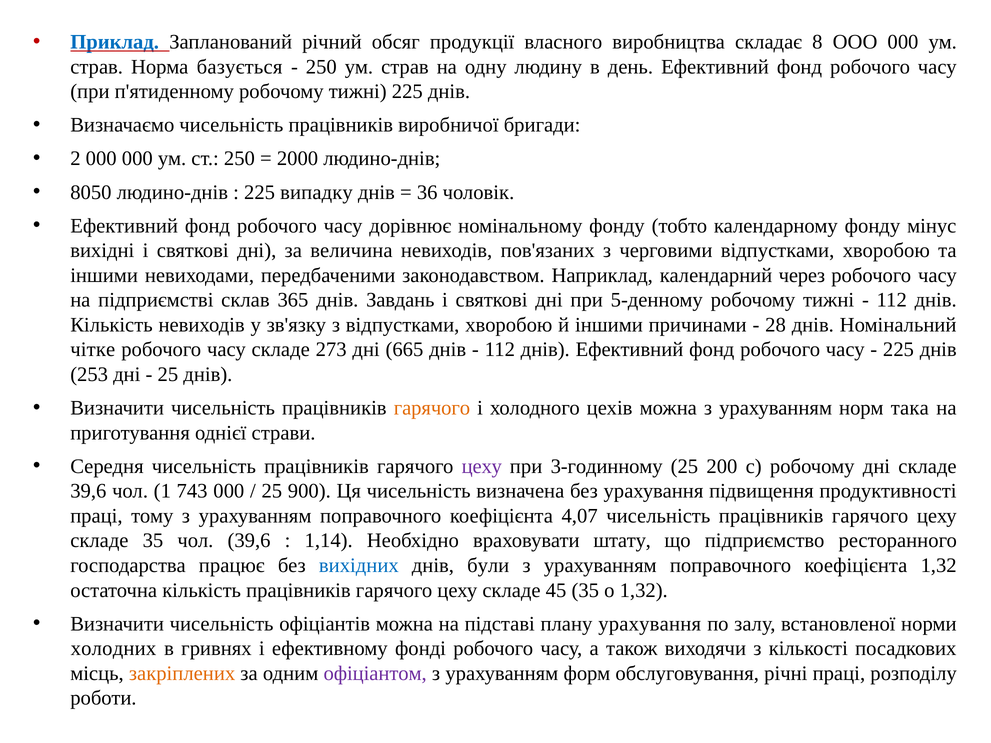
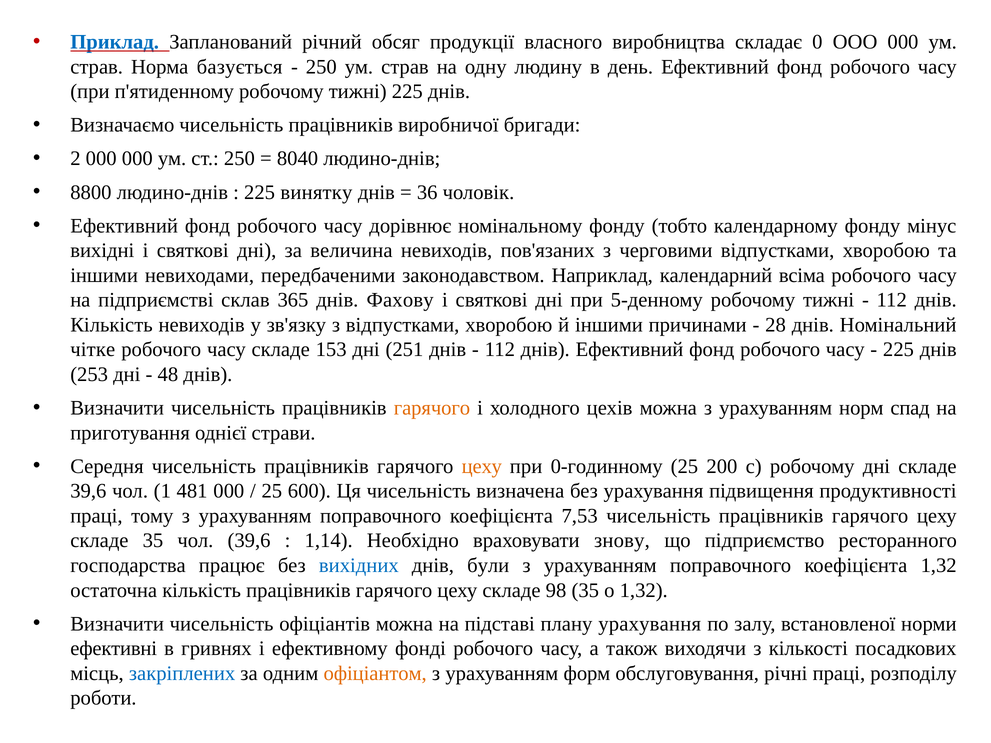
8: 8 -> 0 (817, 42)
2000: 2000 -> 8040 (298, 159)
8050: 8050 -> 8800 (91, 192)
випадку: випадку -> винятку (316, 192)
через: через -> всіма (802, 275)
Завдань: Завдань -> Фахову (400, 300)
273: 273 -> 153 (331, 350)
665: 665 -> 251 (404, 350)
25: 25 -> 48 (168, 375)
така: така -> спад (910, 408)
цеху colour: purple -> orange (482, 467)
3-годинному: 3-годинному -> 0-годинному (607, 467)
743: 743 -> 481 (192, 491)
900: 900 -> 600 (309, 491)
4,07: 4,07 -> 7,53 (580, 516)
штату: штату -> знову (622, 541)
45: 45 -> 98 (556, 590)
холодних: холодних -> ефективні (114, 649)
закріплених colour: orange -> blue (182, 674)
офіціантом colour: purple -> orange (375, 674)
